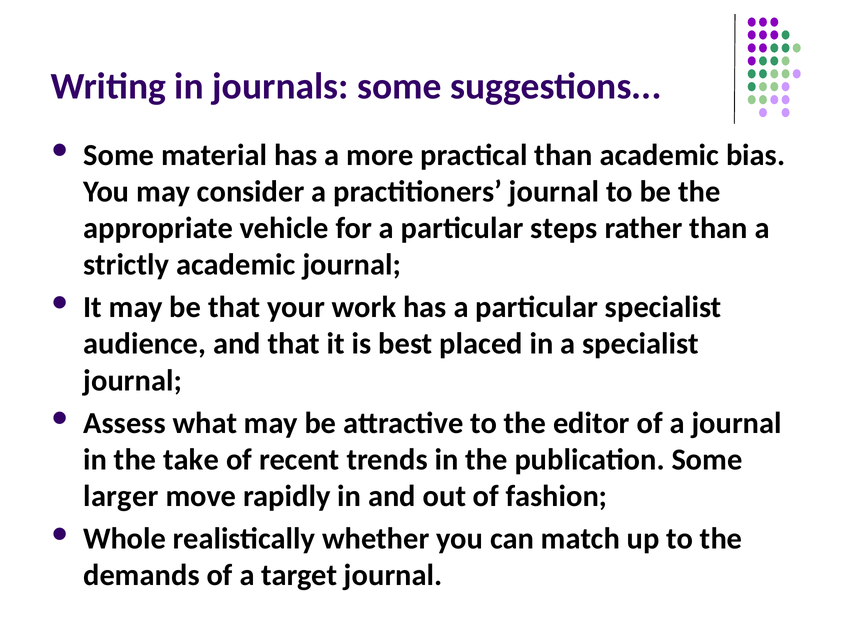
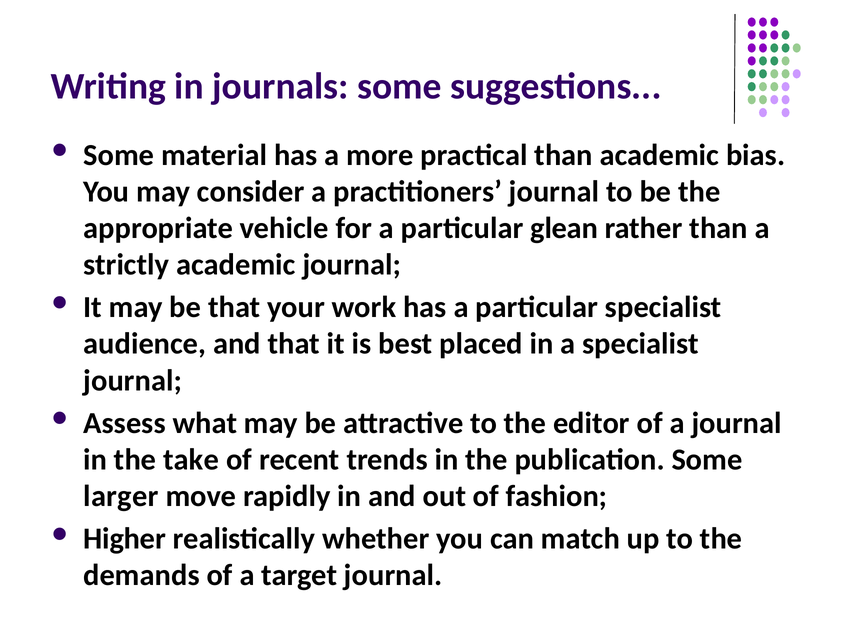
steps: steps -> glean (564, 228)
Whole: Whole -> Higher (125, 539)
